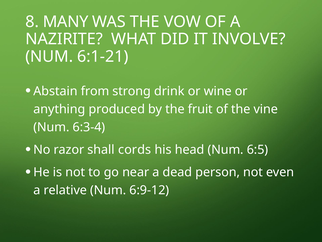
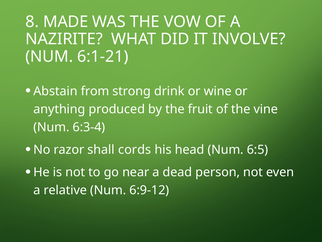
MANY: MANY -> MADE (66, 22)
